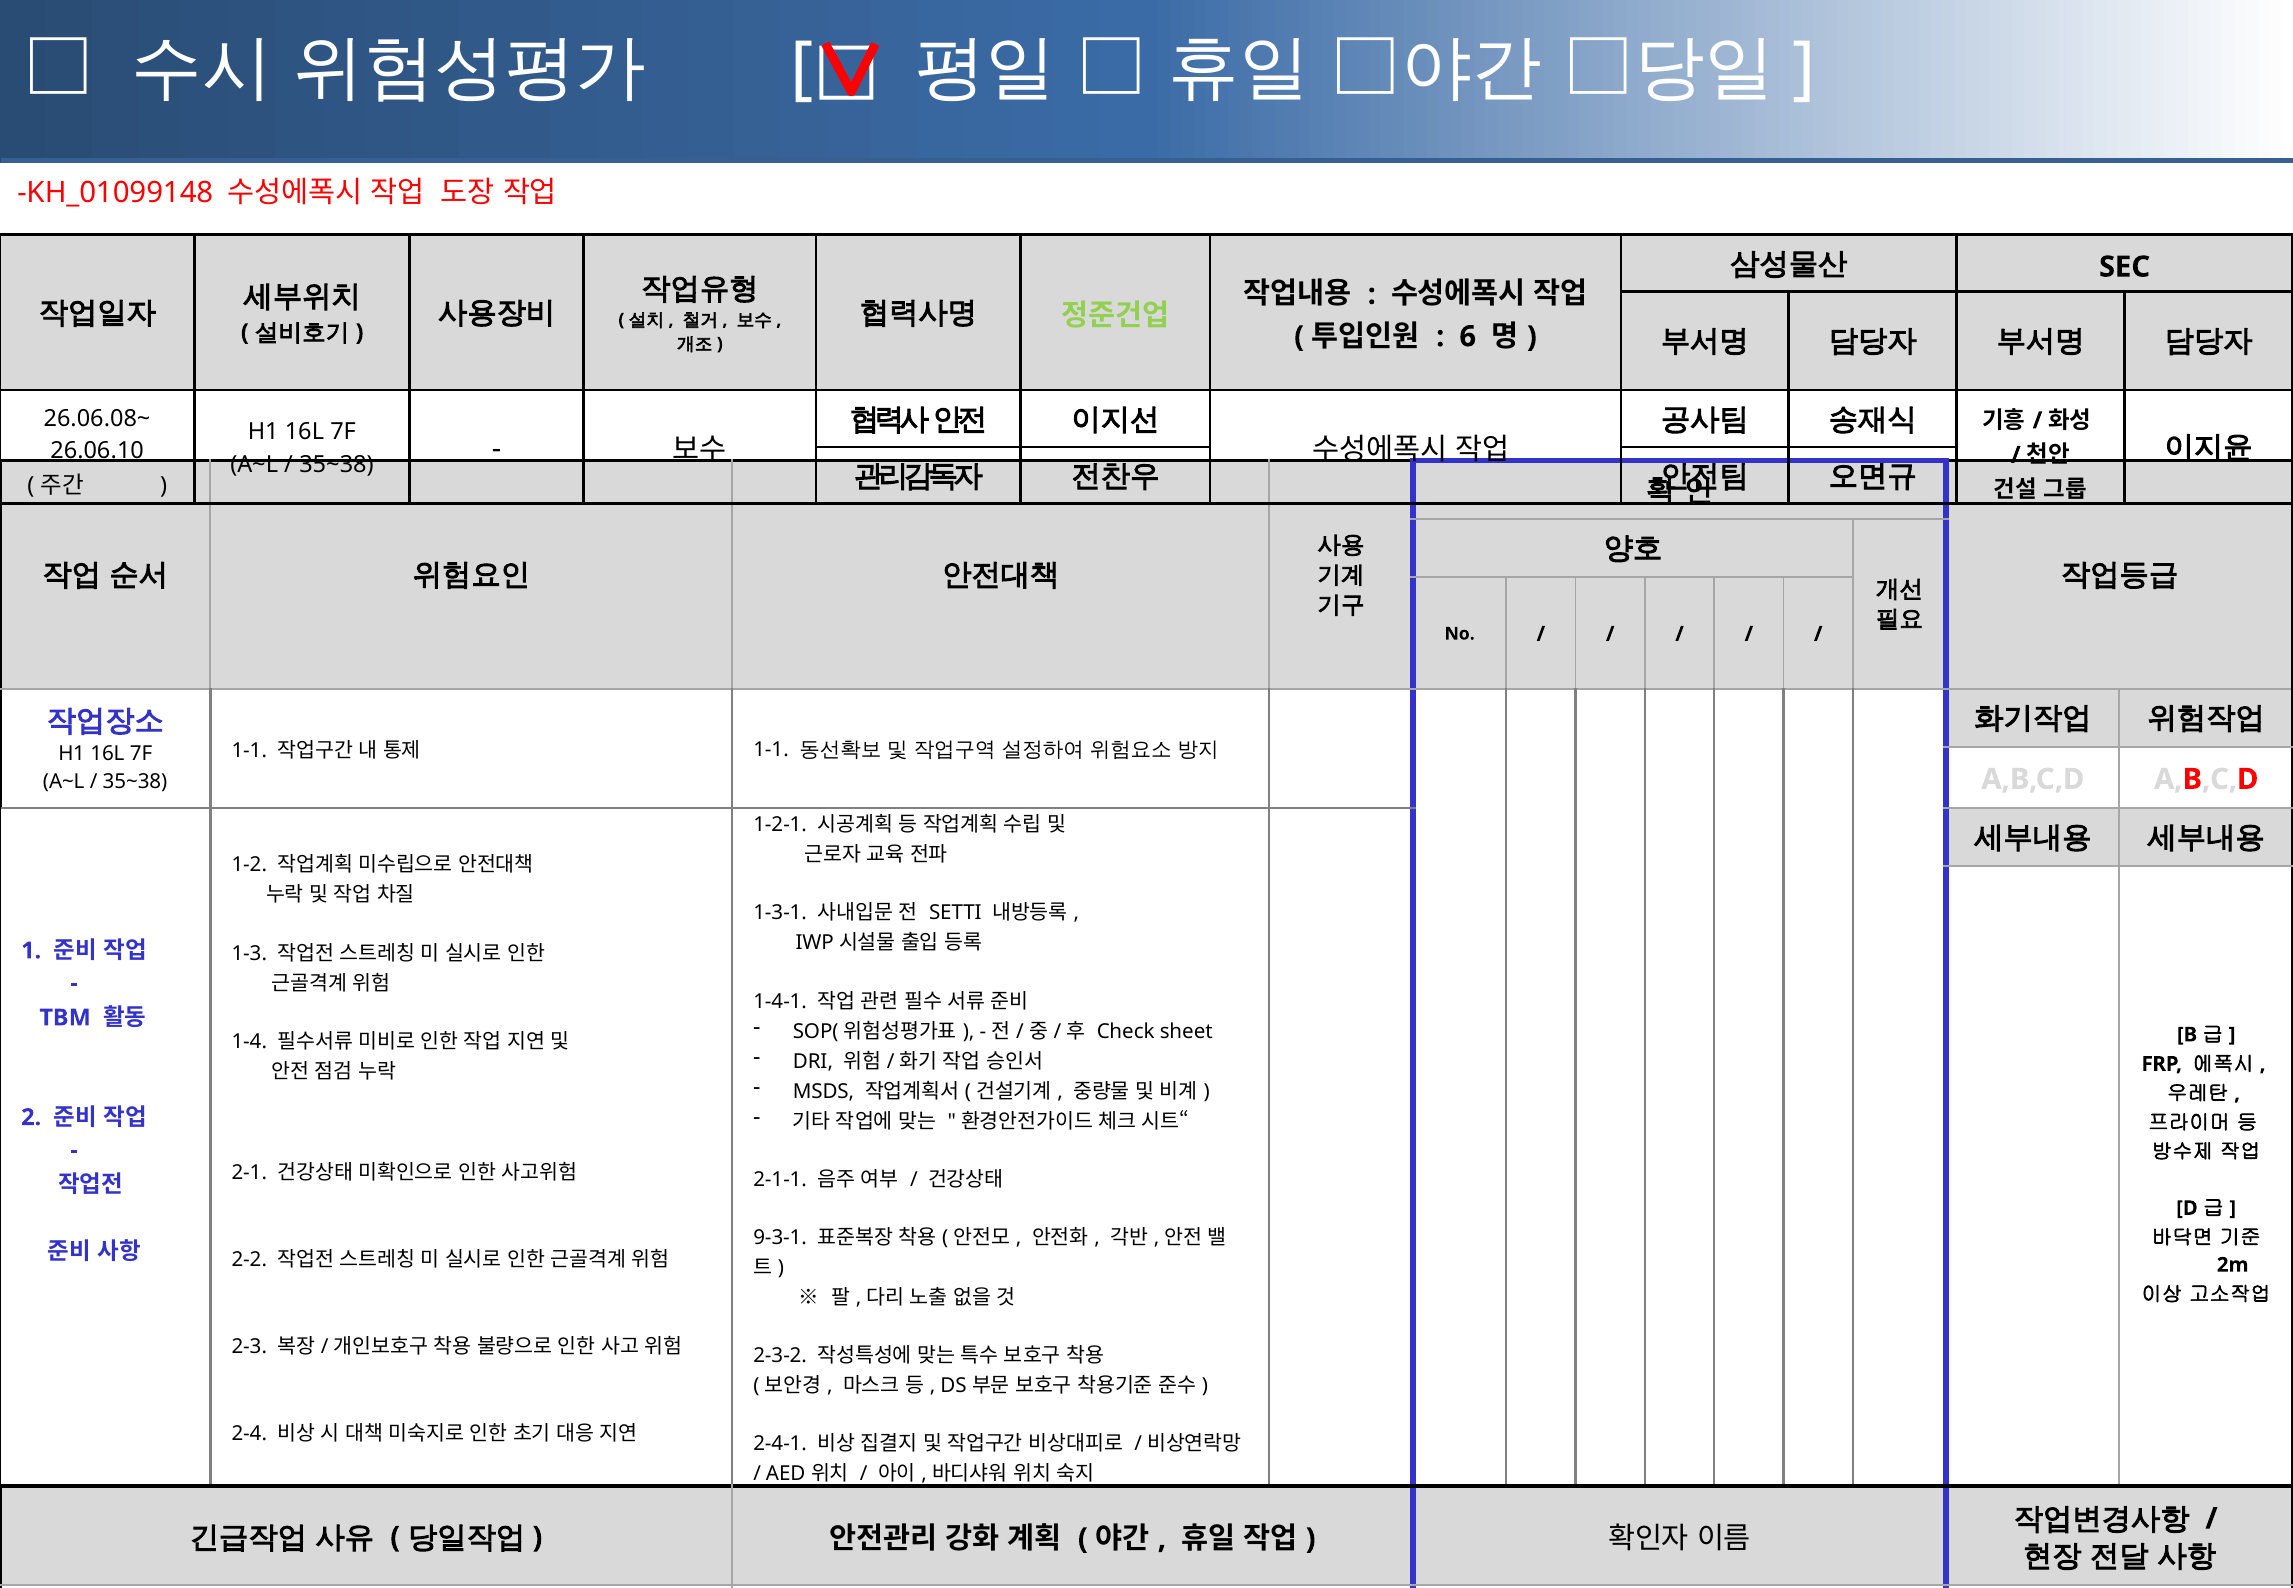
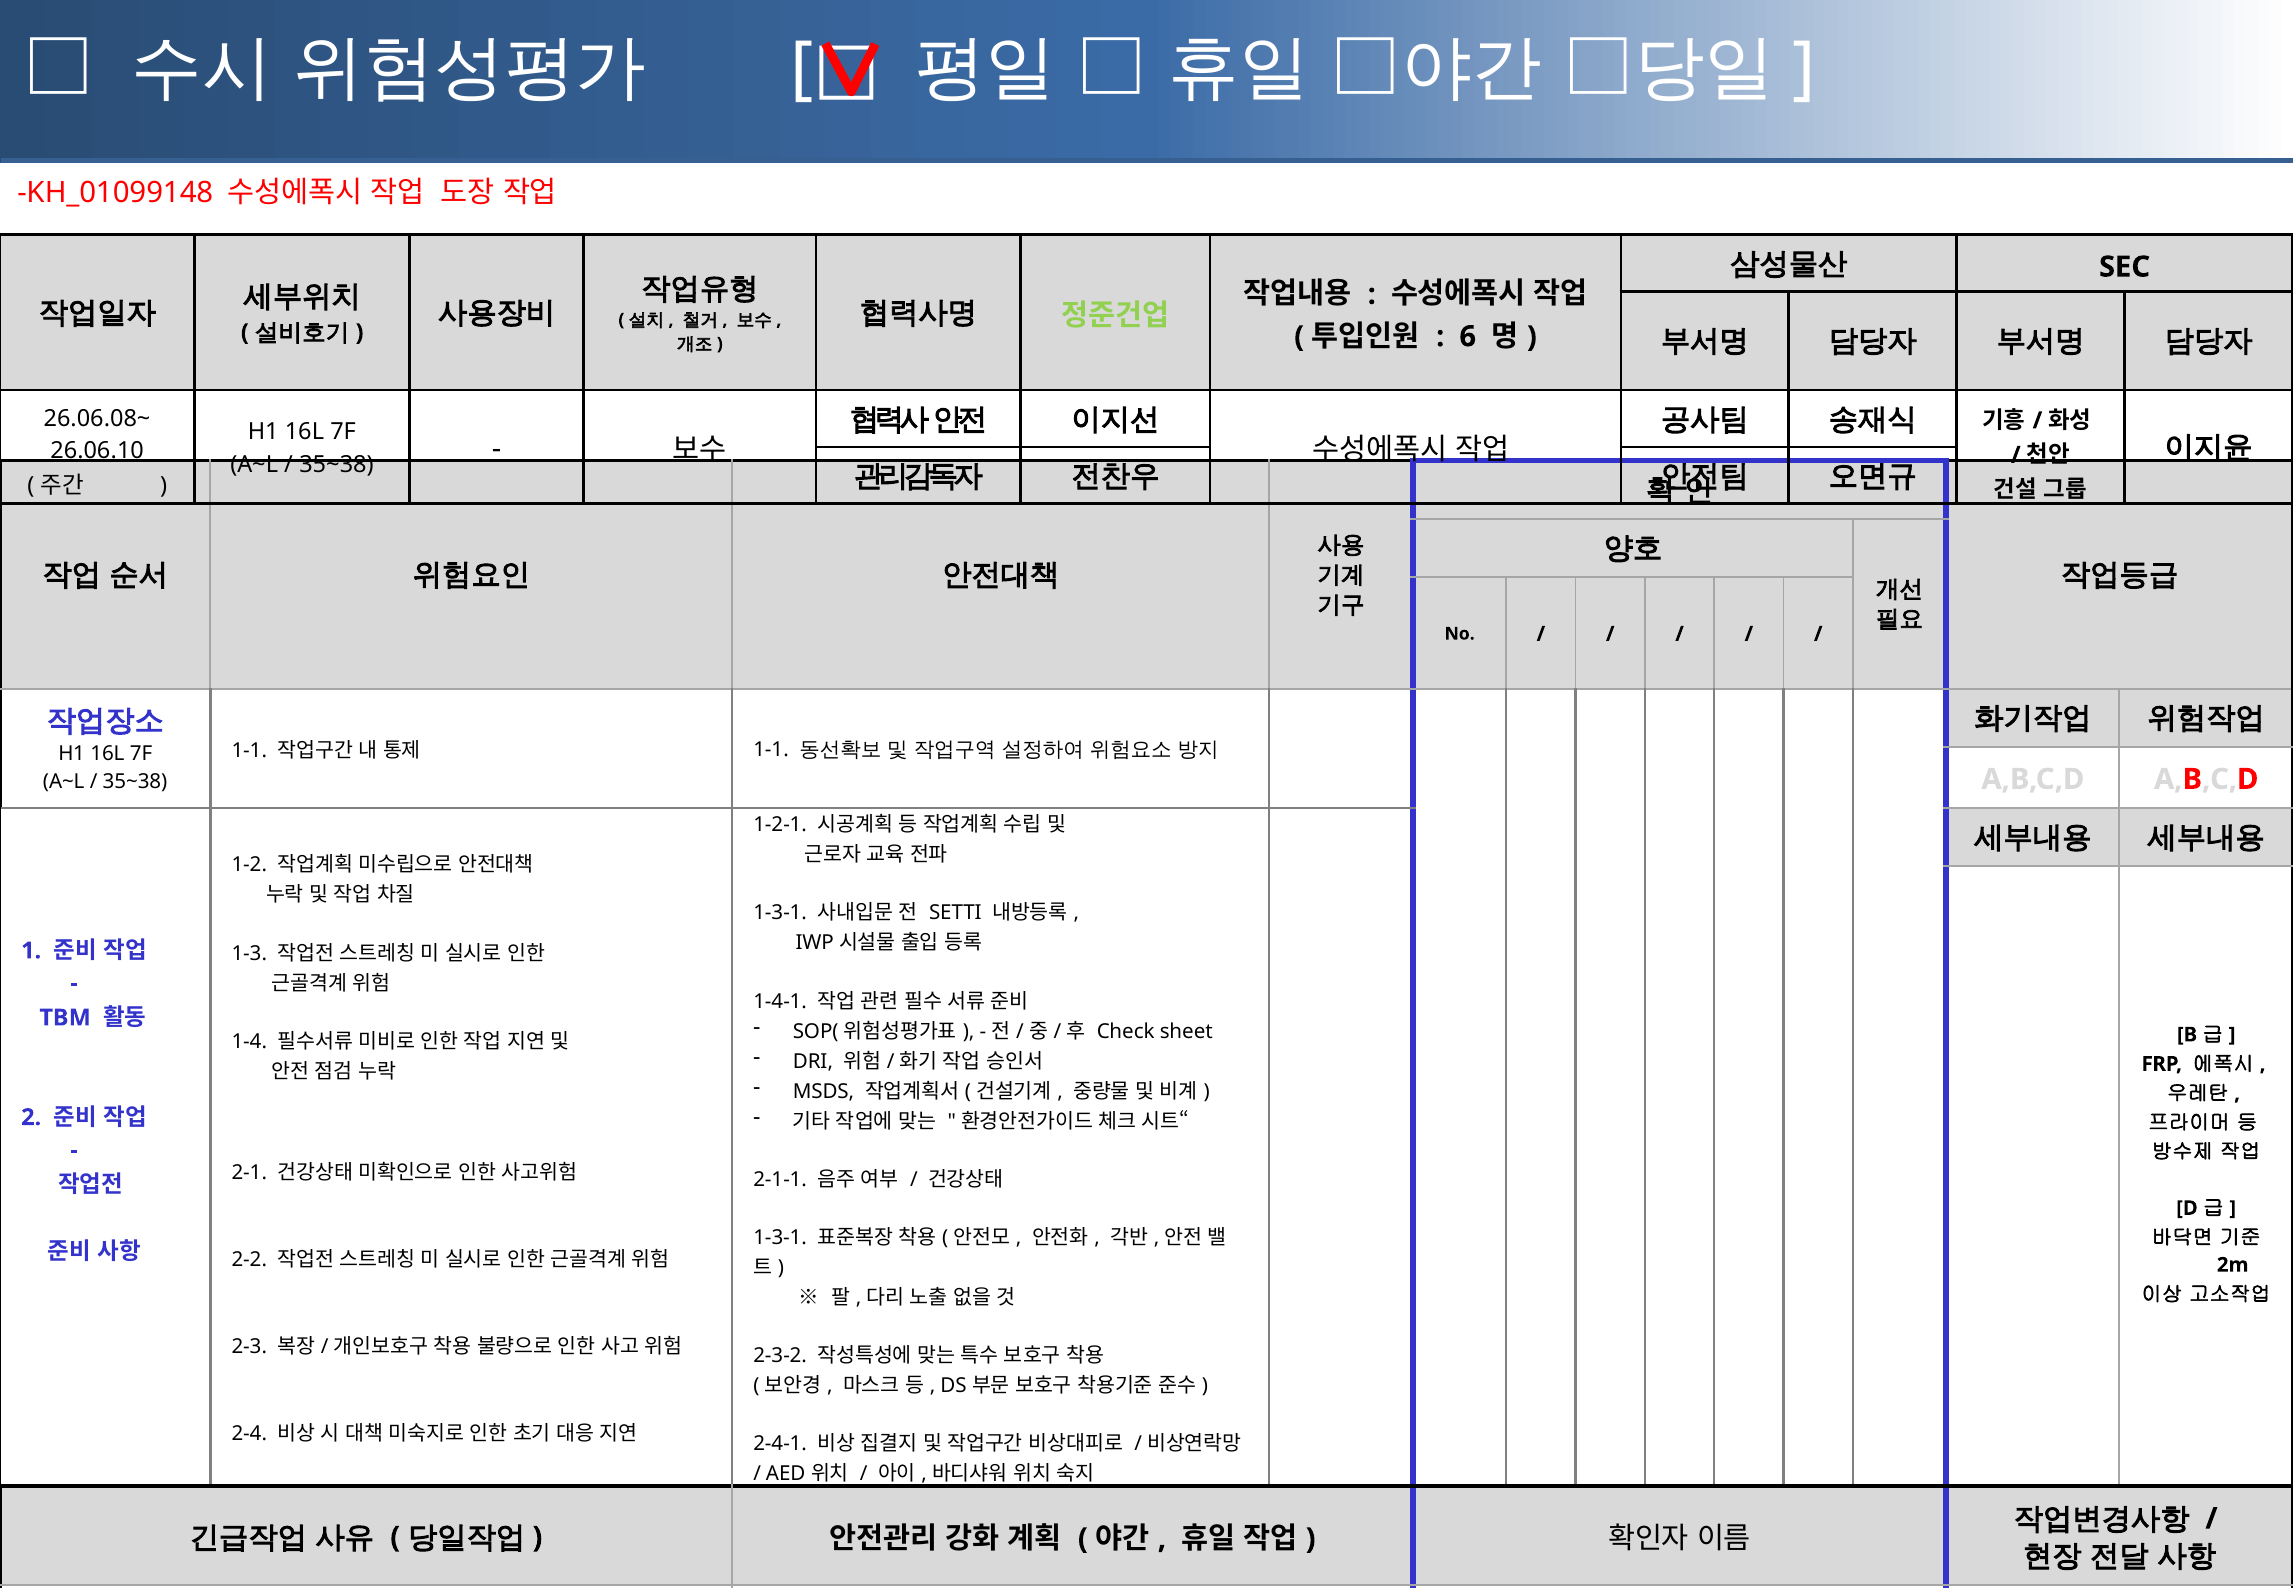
9-3-1: 9-3-1 -> 1-3-1 (780, 1237)
